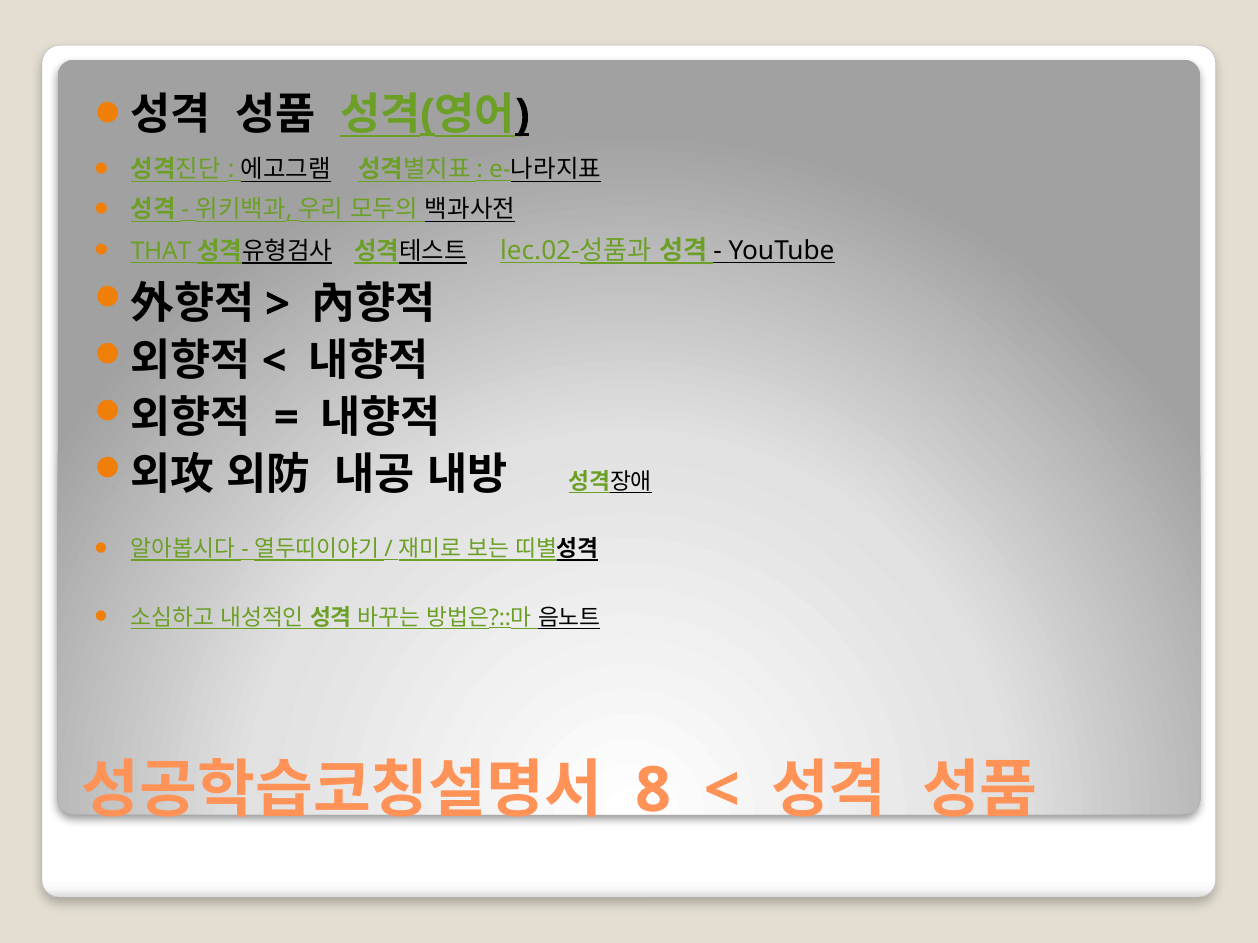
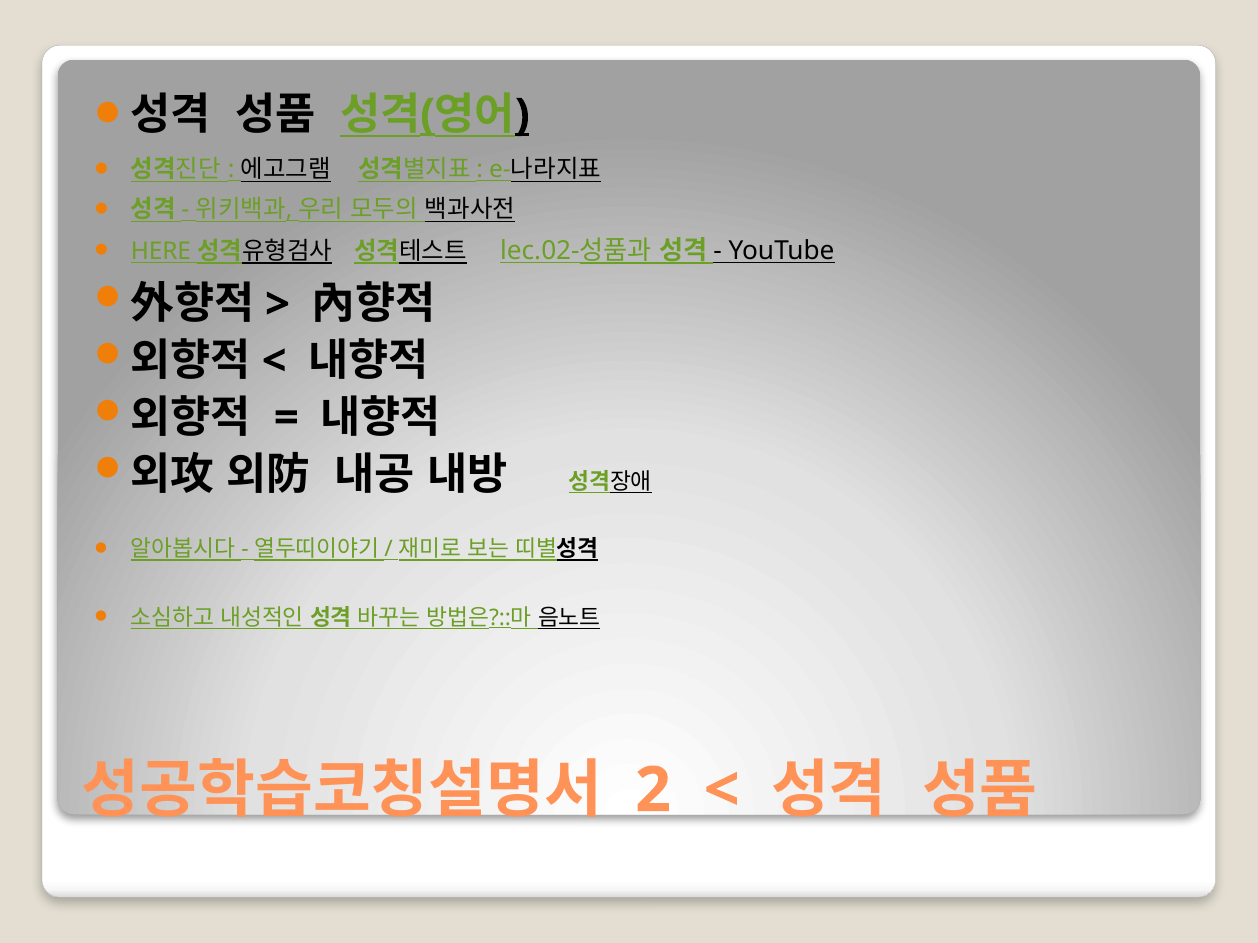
THAT: THAT -> HERE (161, 251)
8: 8 -> 2 (653, 791)
